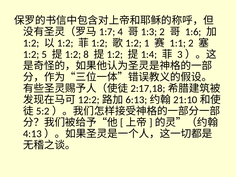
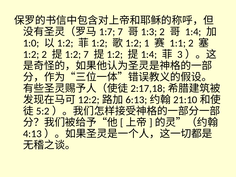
4: 4 -> 7 (120, 32)
1:6: 1:6 -> 1:4 (193, 32)
1:2: 1:2 -> 1:0 (31, 43)
1:2 5: 5 -> 2 (44, 55)
8: 8 -> 7 (86, 55)
